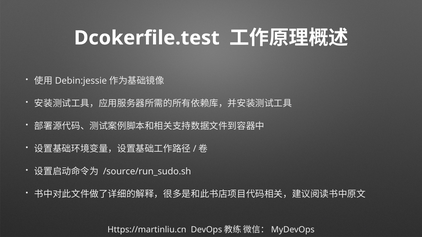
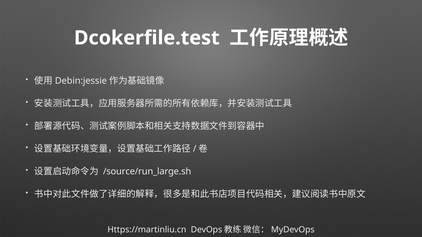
/source/run_sudo.sh: /source/run_sudo.sh -> /source/run_large.sh (147, 172)
